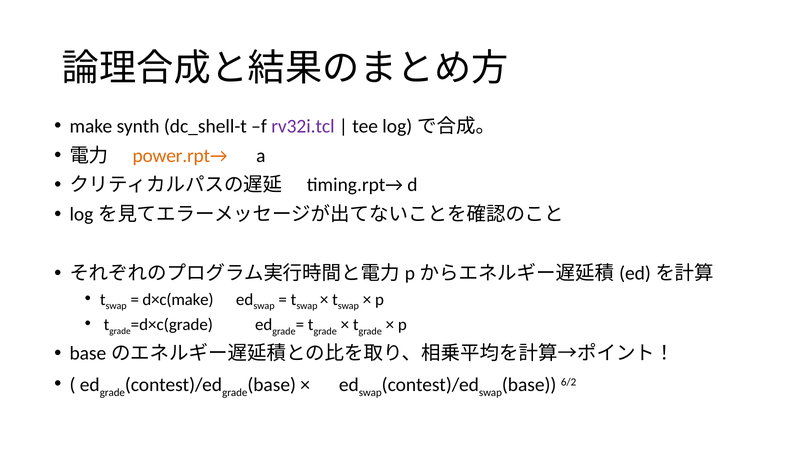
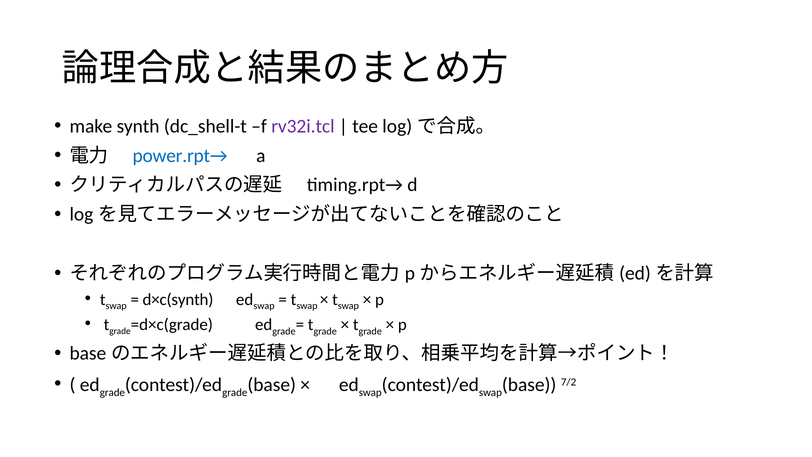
power.rpt→ colour: orange -> blue (180, 155)
d×c(make: d×c(make -> d×c(synth (178, 299)
6/2: 6/2 -> 7/2 (569, 382)
